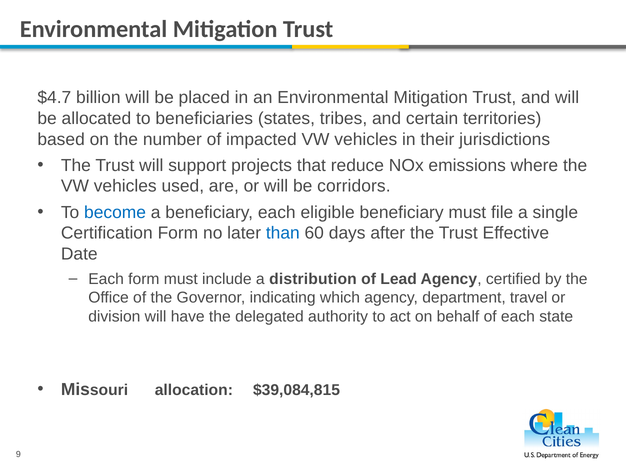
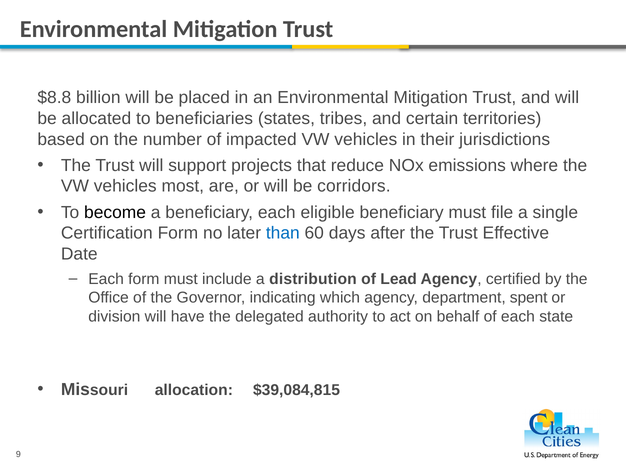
$4.7: $4.7 -> $8.8 (54, 98)
used: used -> most (183, 186)
become colour: blue -> black (115, 212)
travel: travel -> spent (529, 298)
